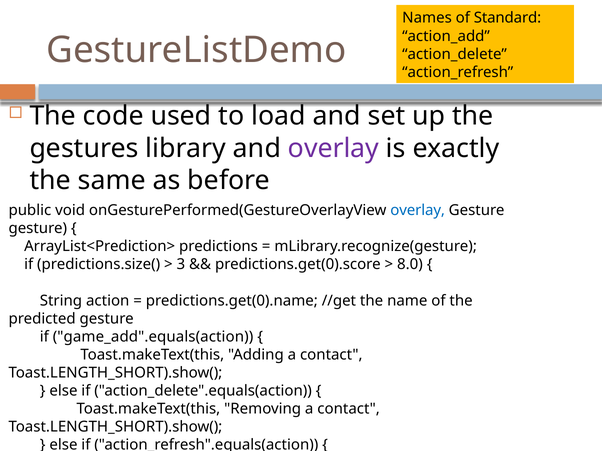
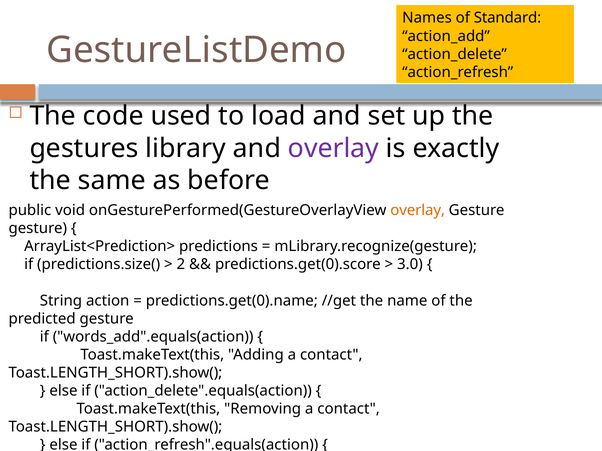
overlay colour: blue -> orange (418, 211)
3: 3 -> 2 (181, 265)
8.0: 8.0 -> 3.0 (410, 265)
game_add".equals(action: game_add".equals(action -> words_add".equals(action (153, 337)
